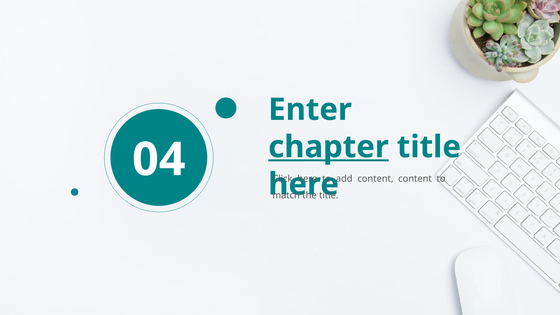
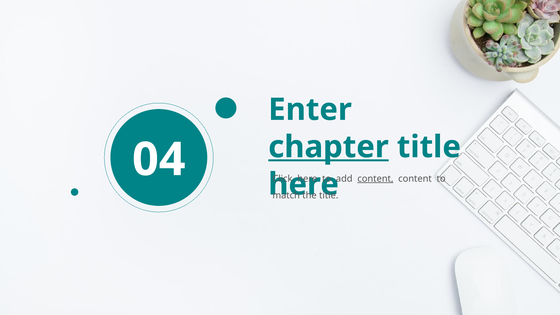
content underline: none -> present (375, 179)
